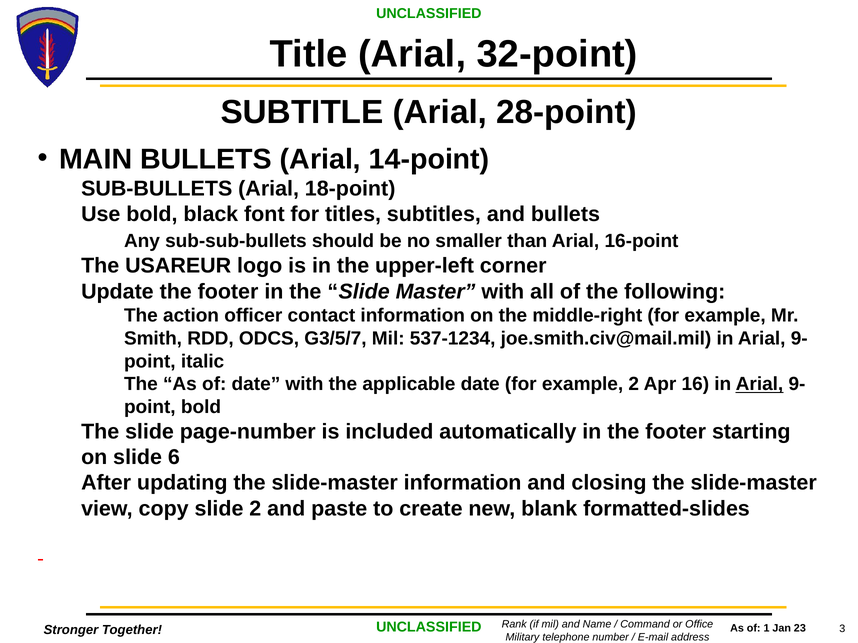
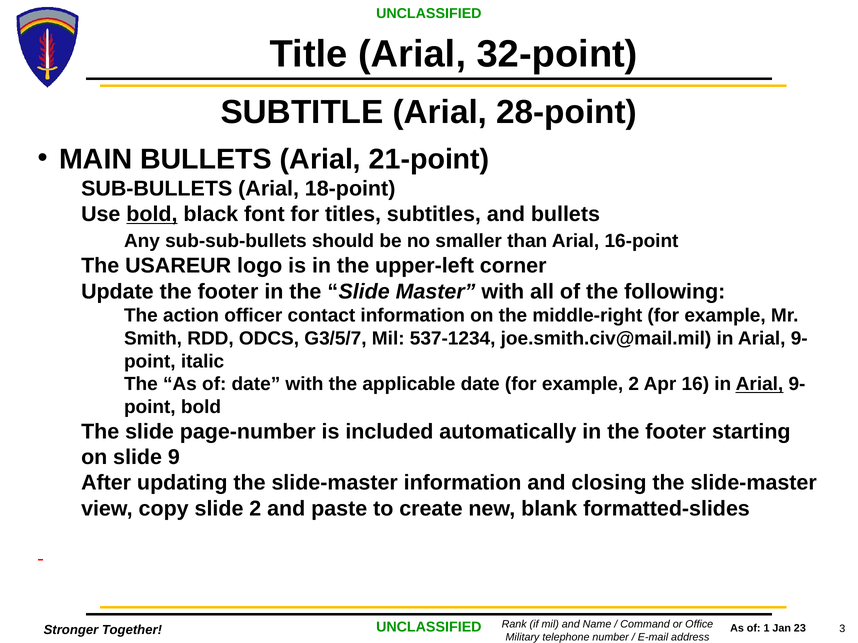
14-point: 14-point -> 21-point (429, 159)
bold underline: none -> present (152, 214)
6: 6 -> 9 (174, 458)
